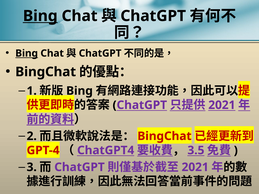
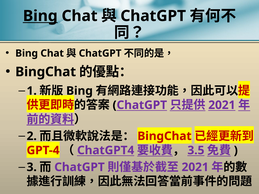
Bing underline: present -> none (27, 53)
